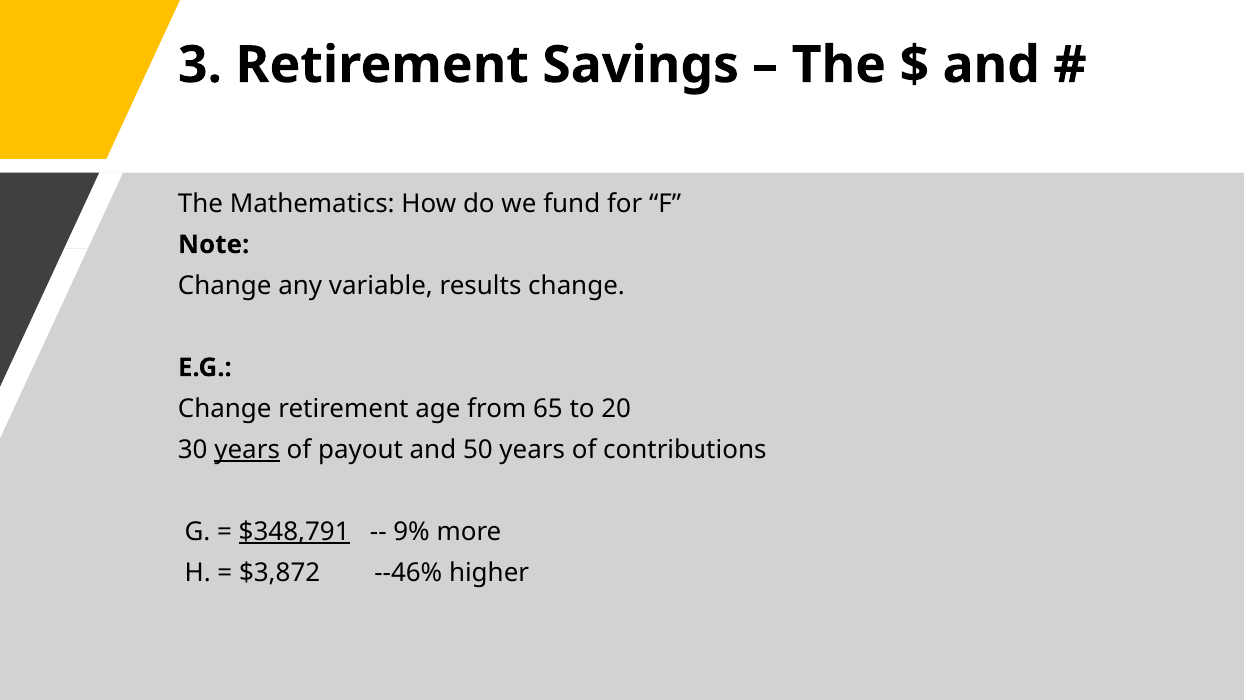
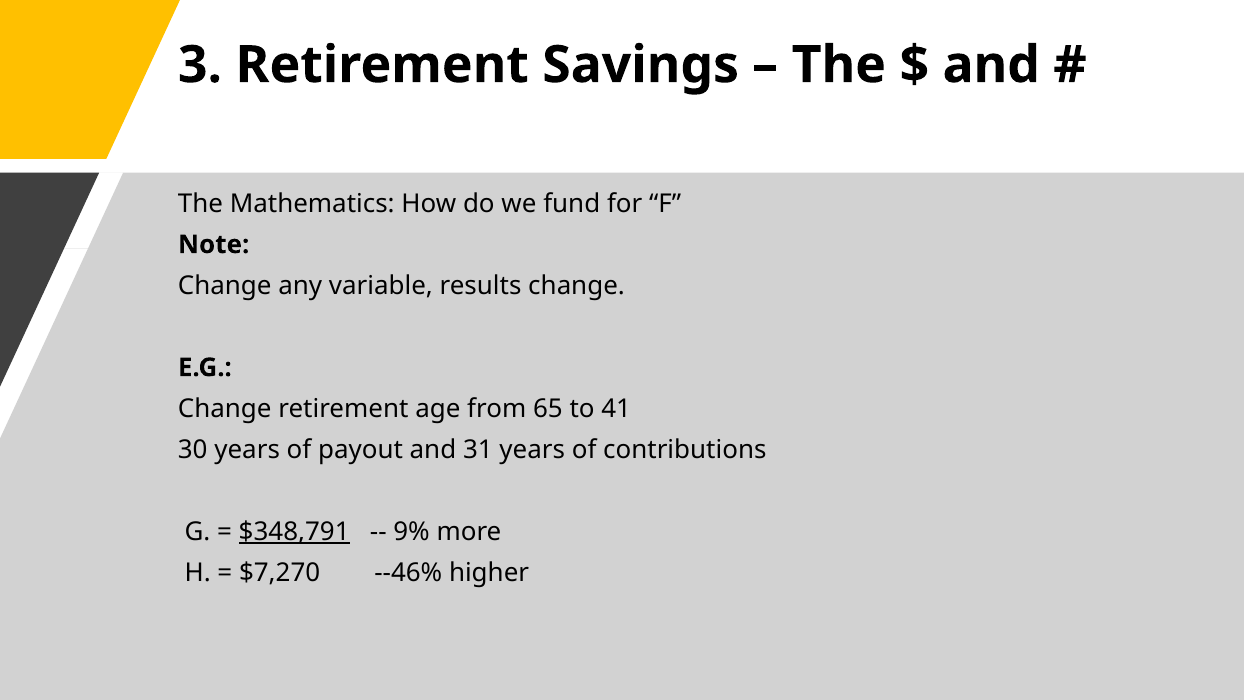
20: 20 -> 41 (616, 408)
years underline: present -> none (247, 449)
50: 50 -> 31 (478, 449)
$3,872: $3,872 -> $7,270 (280, 572)
